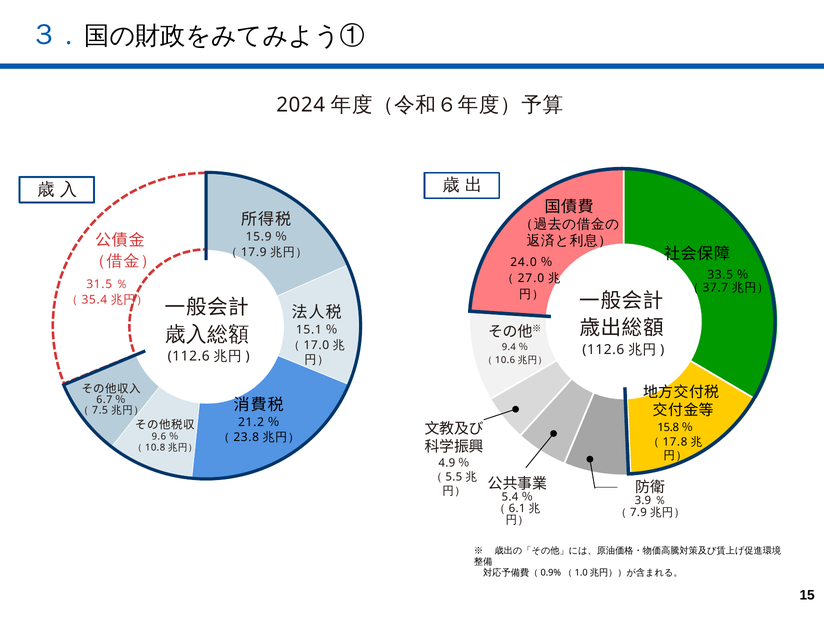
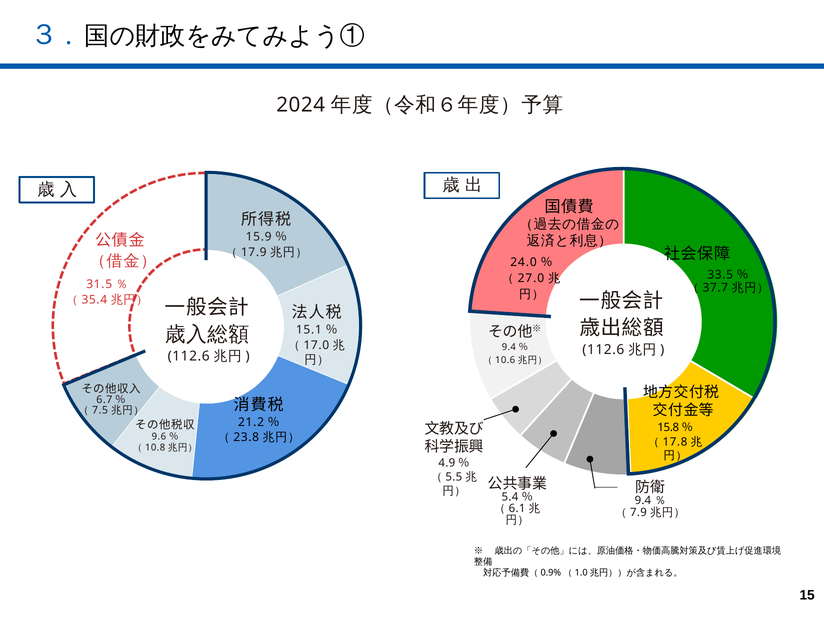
3.9: 3.9 -> 9.4 (643, 501)
